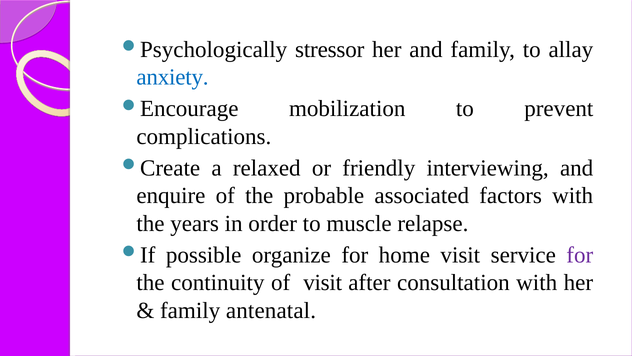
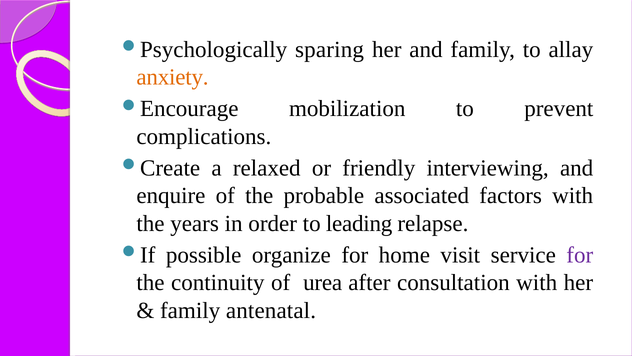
stressor: stressor -> sparing (330, 49)
anxiety colour: blue -> orange (173, 77)
muscle: muscle -> leading (359, 223)
of visit: visit -> urea (323, 282)
